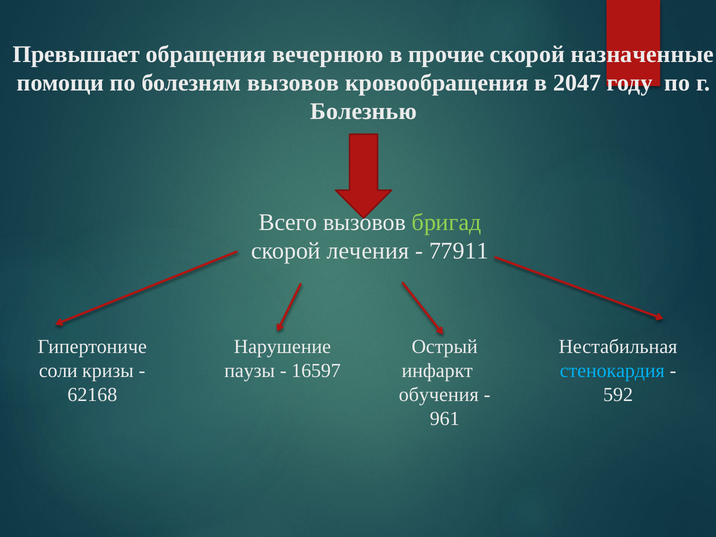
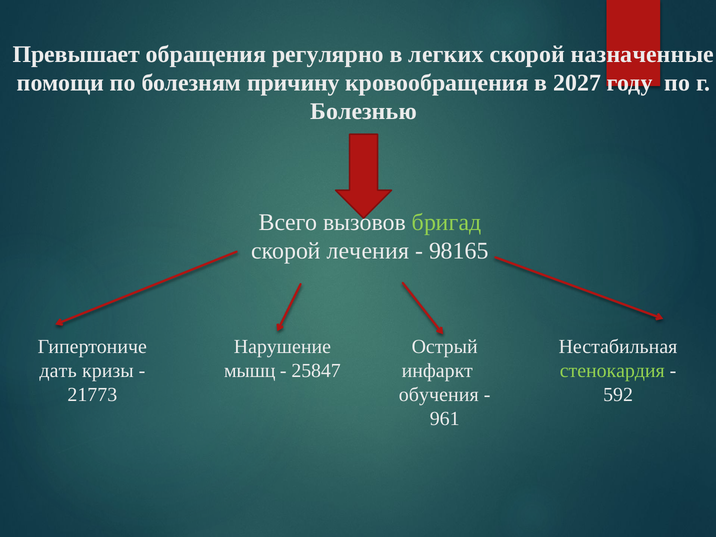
вечернюю: вечернюю -> регулярно (328, 54)
прочие: прочие -> легких (446, 54)
болезням вызовов: вызовов -> причину (293, 83)
2047: 2047 -> 2027 (577, 83)
77911: 77911 -> 98165 (459, 251)
паузы: паузы -> мышц (250, 371)
16597: 16597 -> 25847 (316, 371)
соли: соли -> дать (58, 371)
стенокардия colour: light blue -> light green (612, 371)
62168: 62168 -> 21773 (92, 395)
